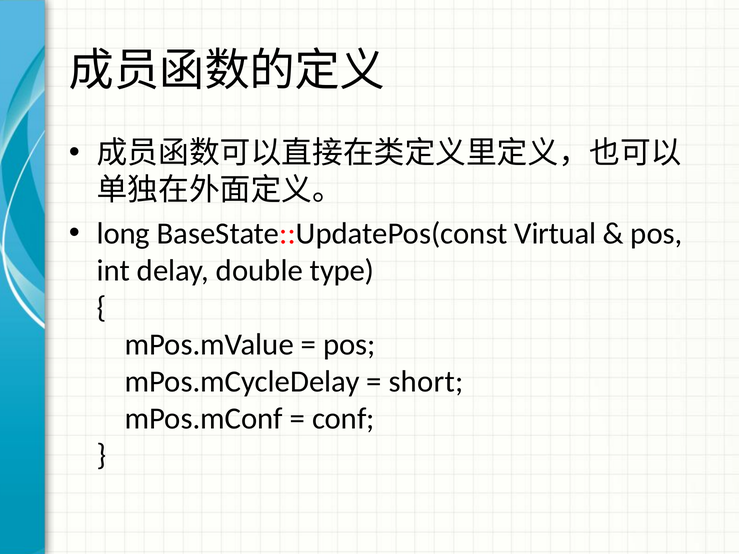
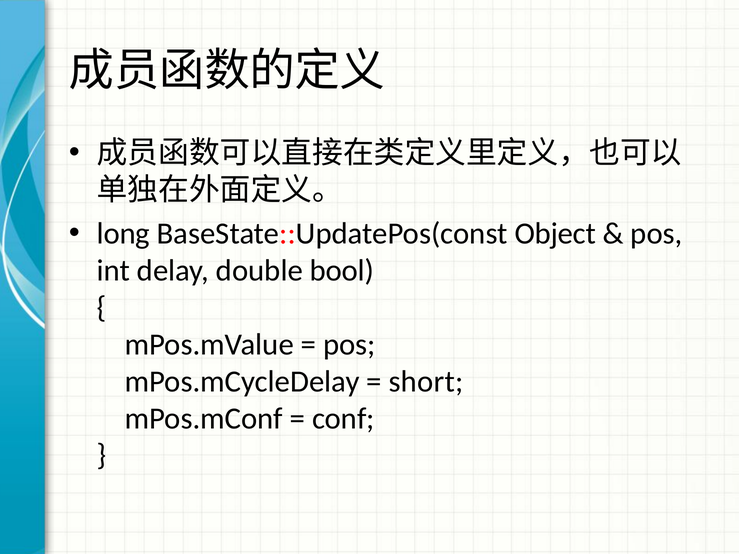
Virtual: Virtual -> Object (555, 234)
type: type -> bool (342, 271)
